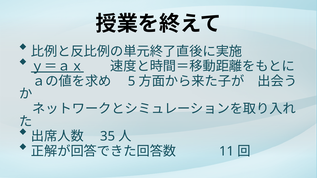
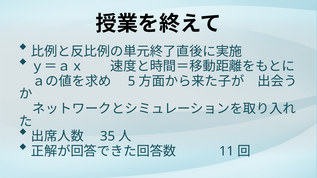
ｙ＝ａｘ underline: present -> none (57, 66)
